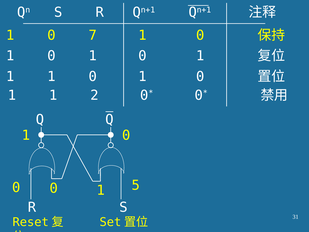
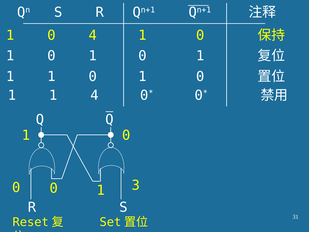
0 7: 7 -> 4 (93, 35)
1 2: 2 -> 4 (95, 95)
5: 5 -> 3 (136, 185)
